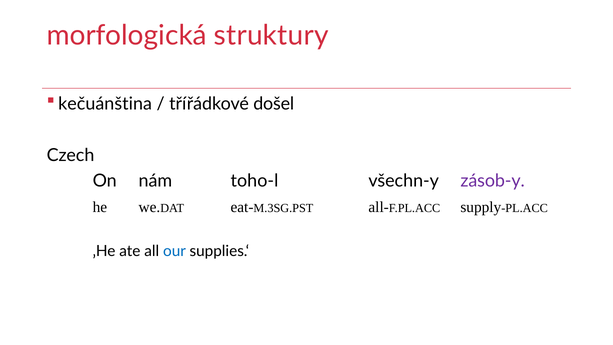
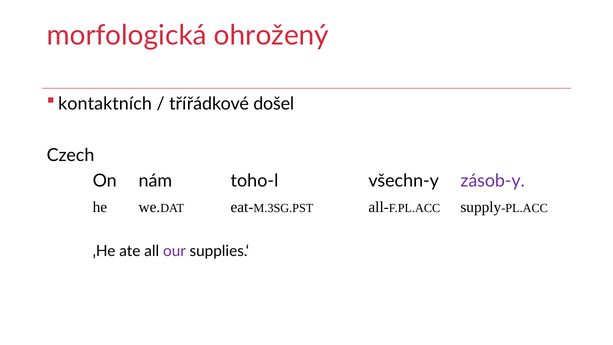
struktury: struktury -> ohrožený (271, 36)
kečuánština: kečuánština -> kontaktních (105, 104)
our colour: blue -> purple (175, 251)
